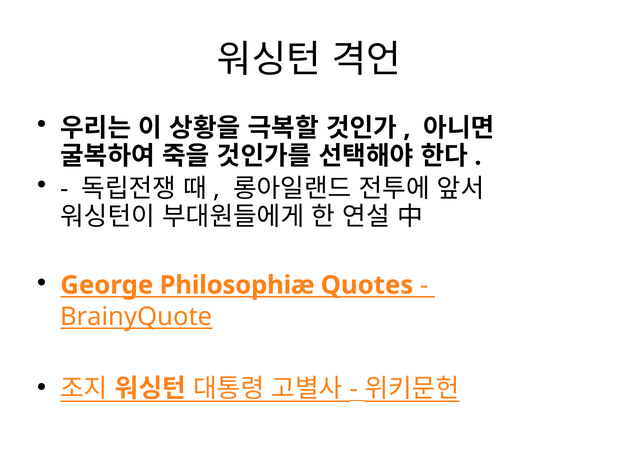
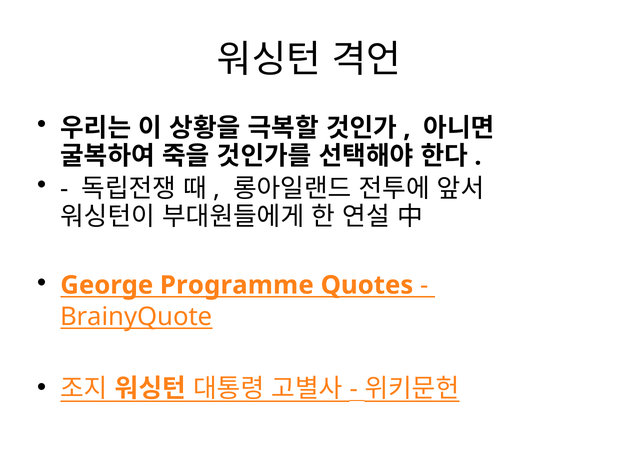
Philosophiæ: Philosophiæ -> Programme (237, 285)
